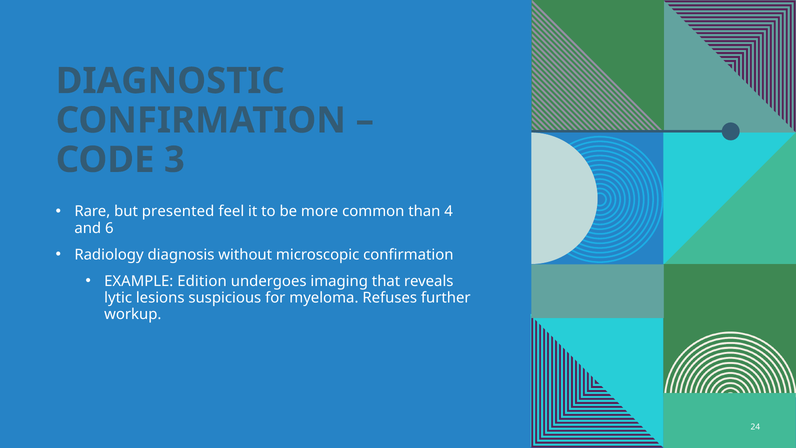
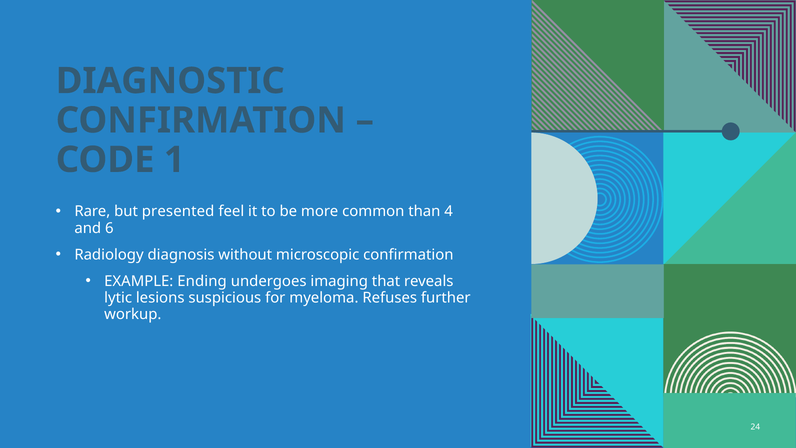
3: 3 -> 1 (174, 160)
Edition: Edition -> Ending (202, 281)
